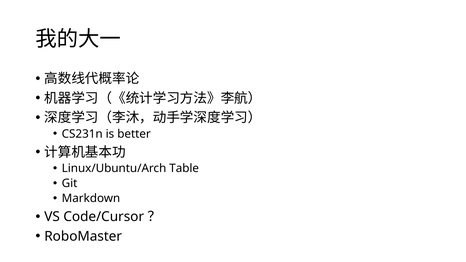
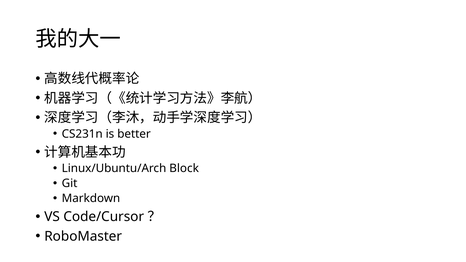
Table: Table -> Block (184, 168)
